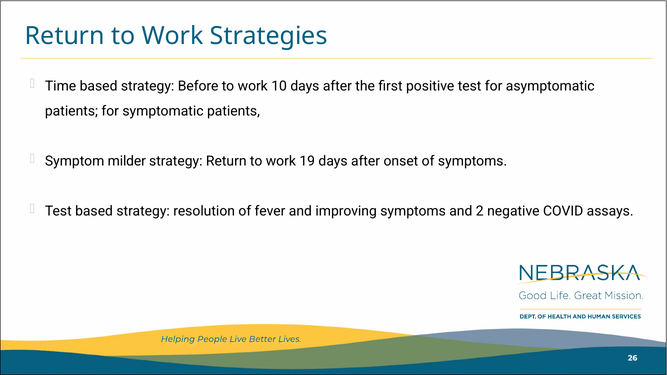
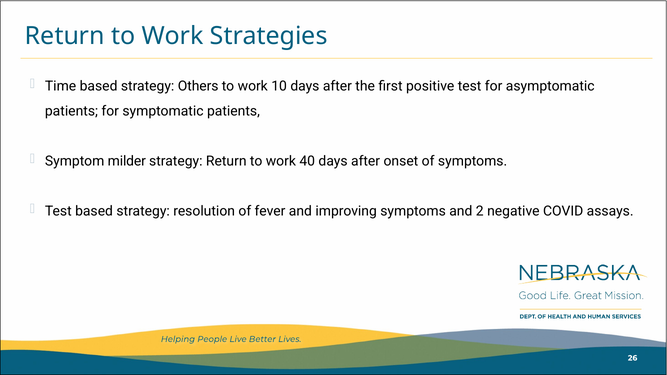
Before: Before -> Others (198, 86)
19: 19 -> 40 (307, 161)
